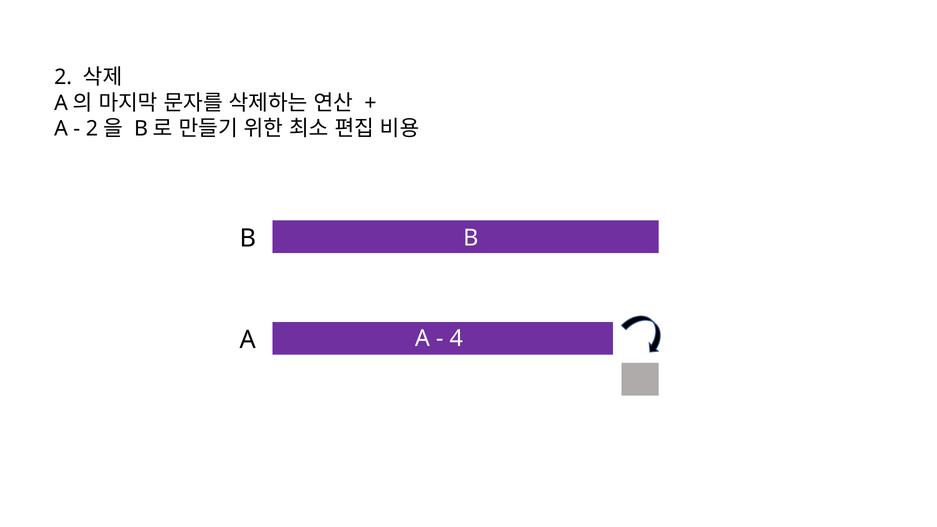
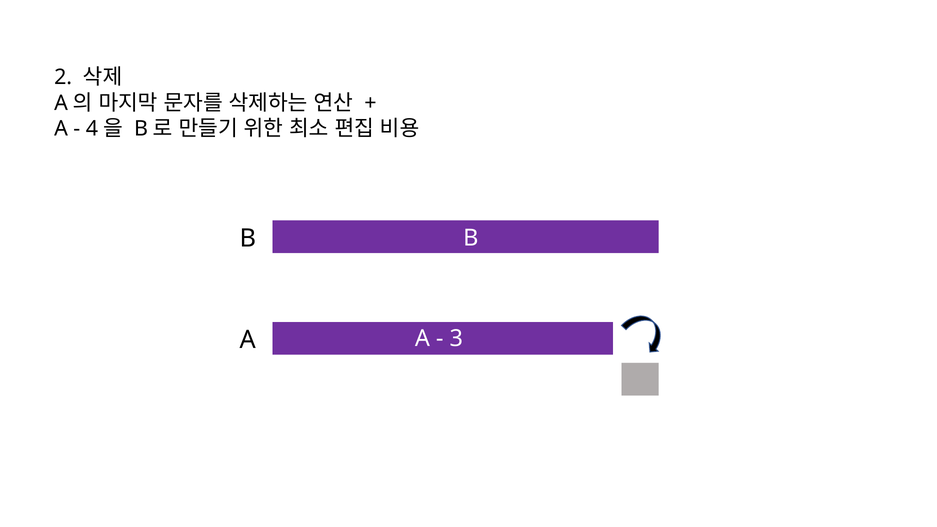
2: 2 -> 4 (92, 129)
4: 4 -> 3 (456, 339)
